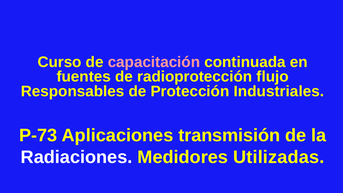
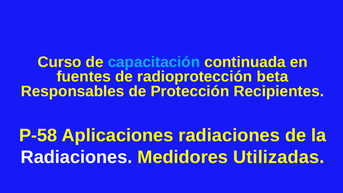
capacitación colour: pink -> light blue (154, 62)
flujo: flujo -> beta (272, 77)
Industriales: Industriales -> Recipientes (279, 91)
P-73: P-73 -> P-58 (38, 135)
Aplicaciones transmisión: transmisión -> radiaciones (229, 135)
